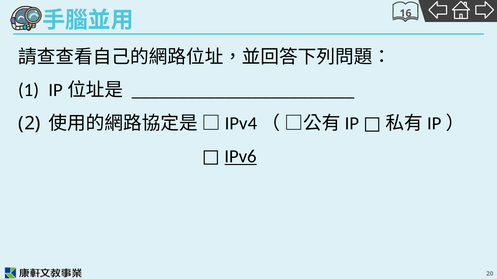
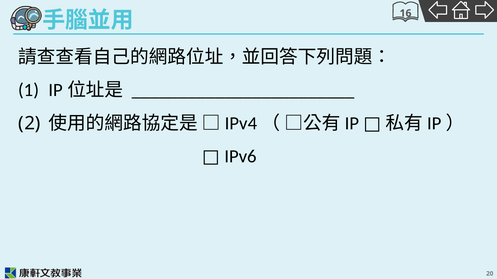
IPv6 underline: present -> none (241, 157)
